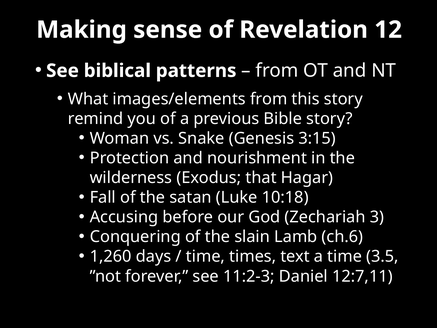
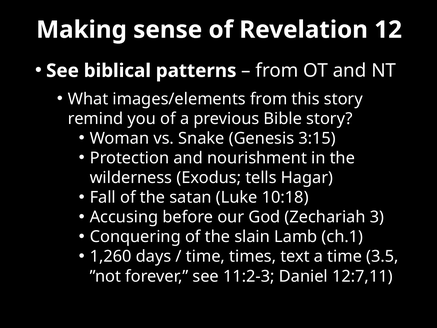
that: that -> tells (261, 178)
ch.6: ch.6 -> ch.1 (342, 237)
